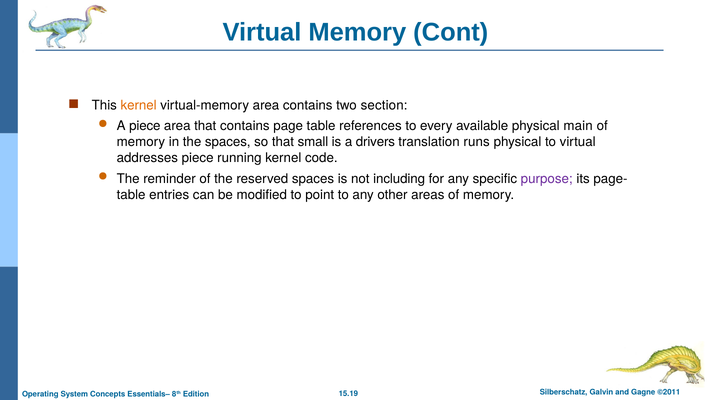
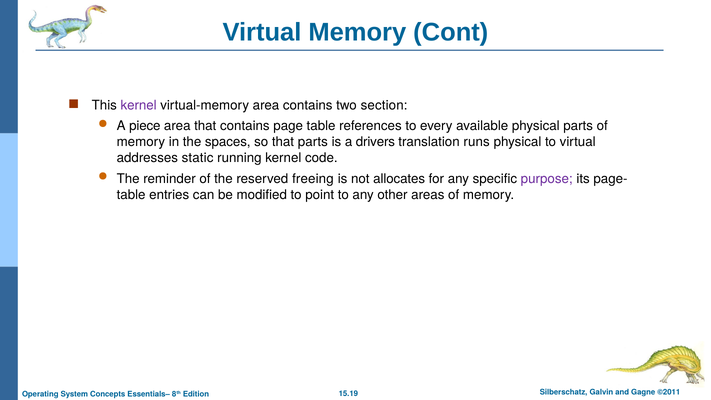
kernel colour: orange -> purple (139, 105)
physical main: main -> parts (578, 126)
that small: small -> parts (313, 142)
addresses piece: piece -> static (198, 158)
reserved spaces: spaces -> freeing (313, 179)
including: including -> allocates (399, 179)
